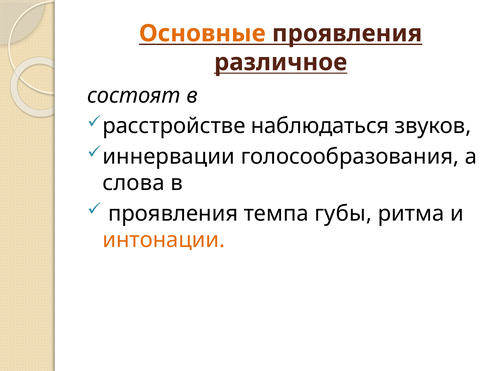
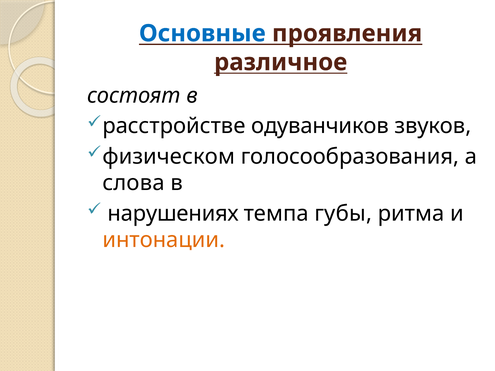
Основные colour: orange -> blue (202, 33)
наблюдаться: наблюдаться -> одуванчиков (320, 126)
иннервации: иннервации -> физическом (169, 157)
проявления: проявления -> нарушениях (173, 214)
